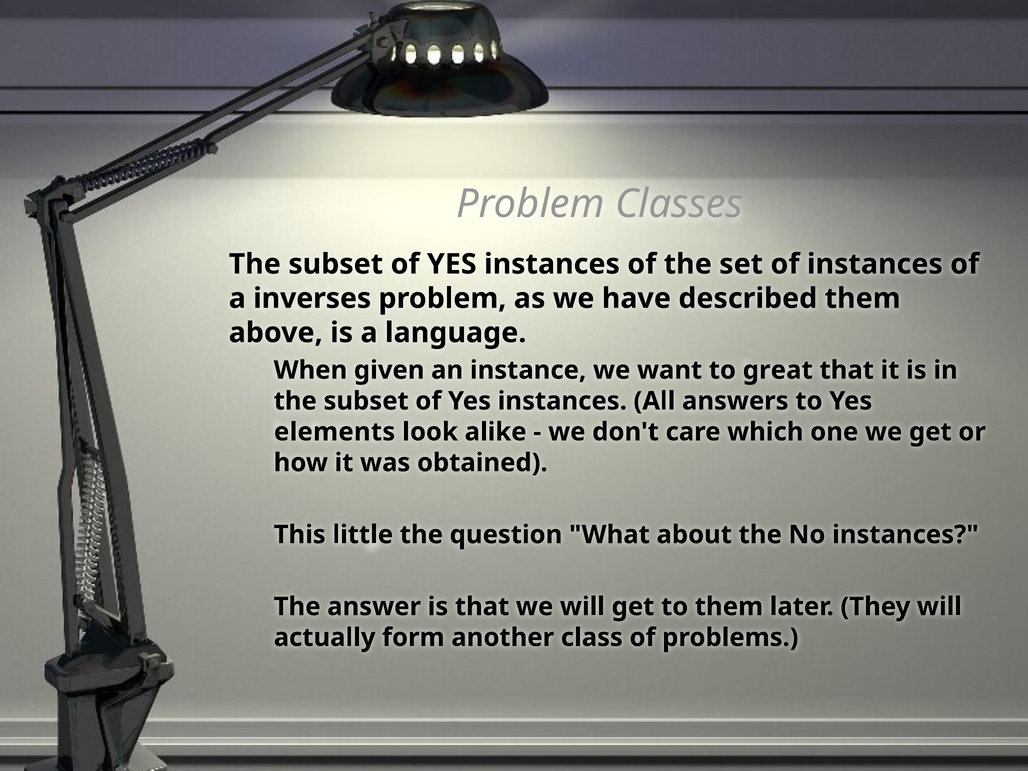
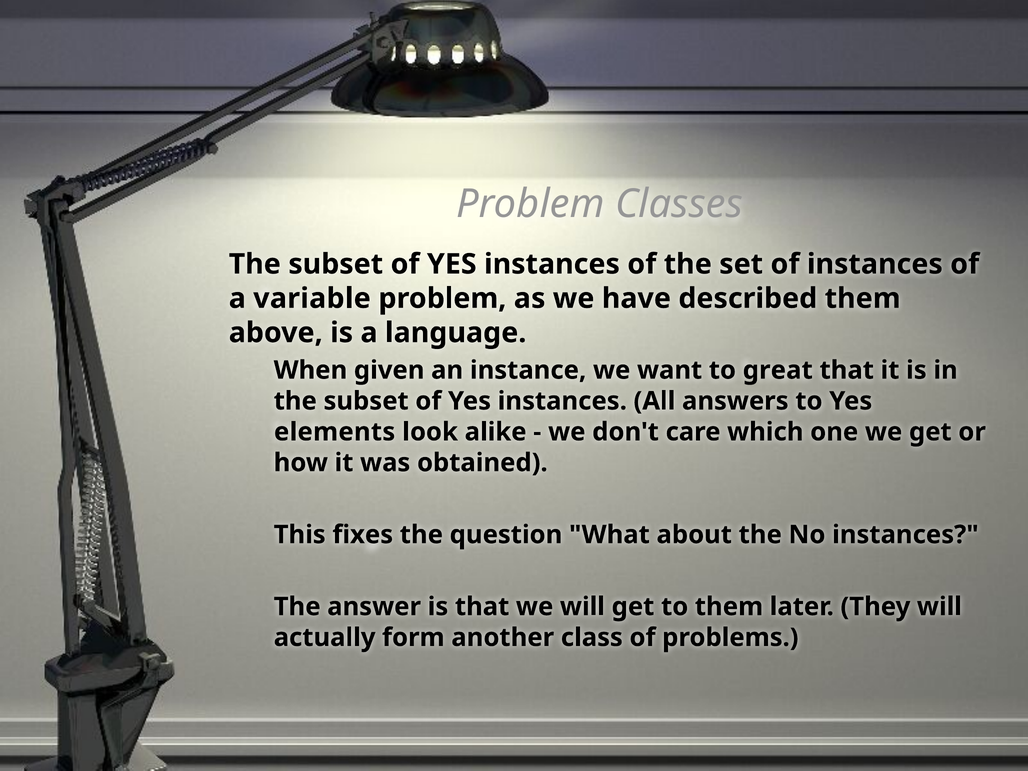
inverses: inverses -> variable (312, 298)
little: little -> fixes (363, 535)
